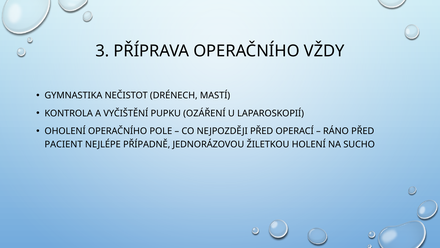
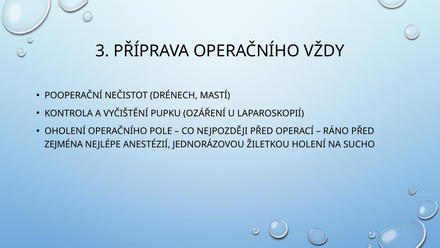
GYMNASTIKA: GYMNASTIKA -> POOPERAČNÍ (73, 95)
PACIENT: PACIENT -> ZEJMÉNA (64, 144)
PŘÍPADNĚ: PŘÍPADNĚ -> ANESTÉZIÍ (147, 144)
